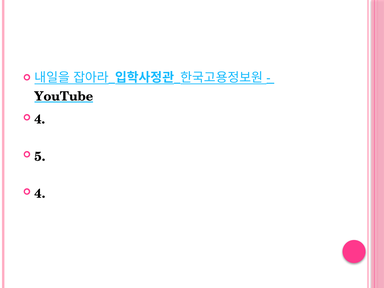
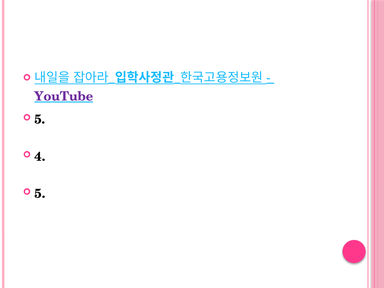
YouTube colour: black -> purple (64, 96)
4: 4 -> 5 (40, 119)
5: 5 -> 4 (40, 157)
4: 4 -> 5 (40, 194)
